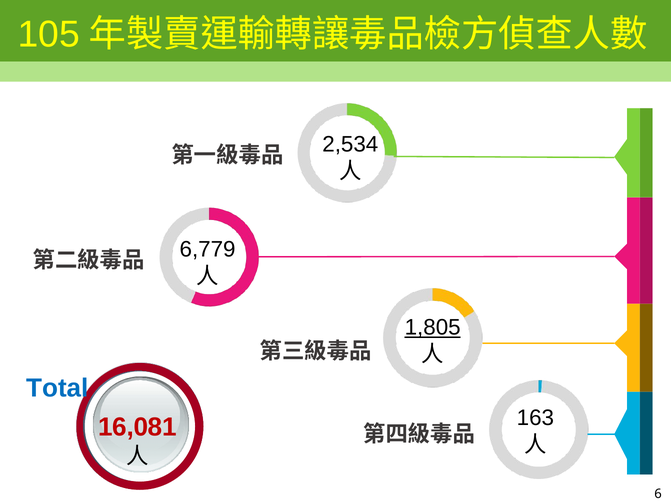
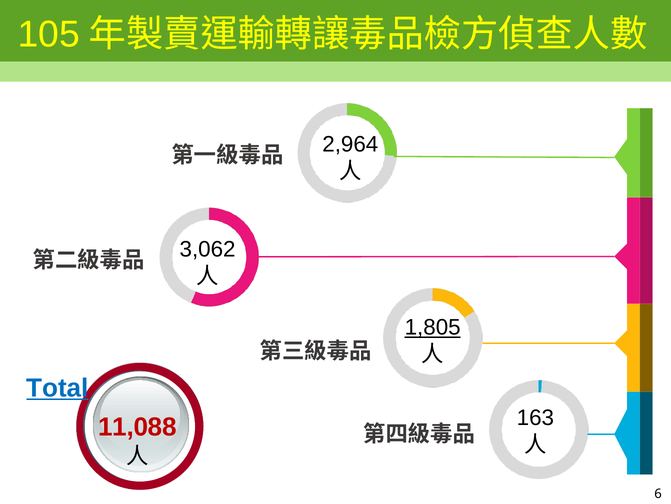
2,534: 2,534 -> 2,964 (350, 144)
6,779: 6,779 -> 3,062 (208, 249)
Total underline: none -> present (57, 388)
16,081: 16,081 -> 11,088 (137, 427)
